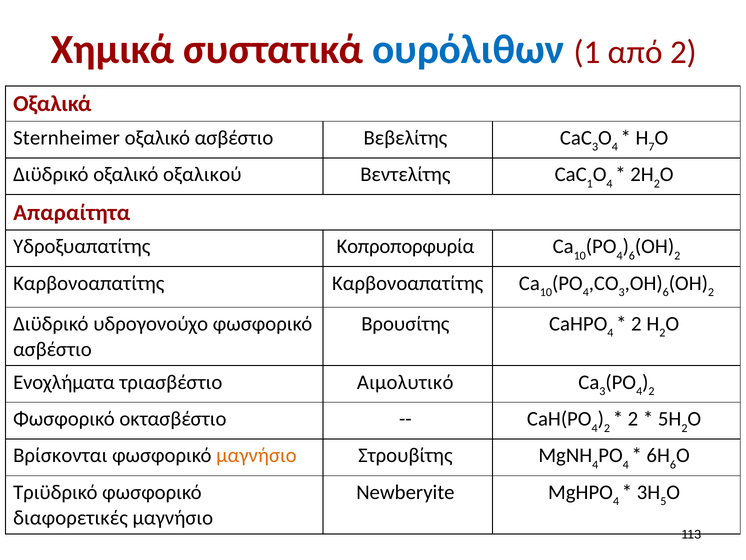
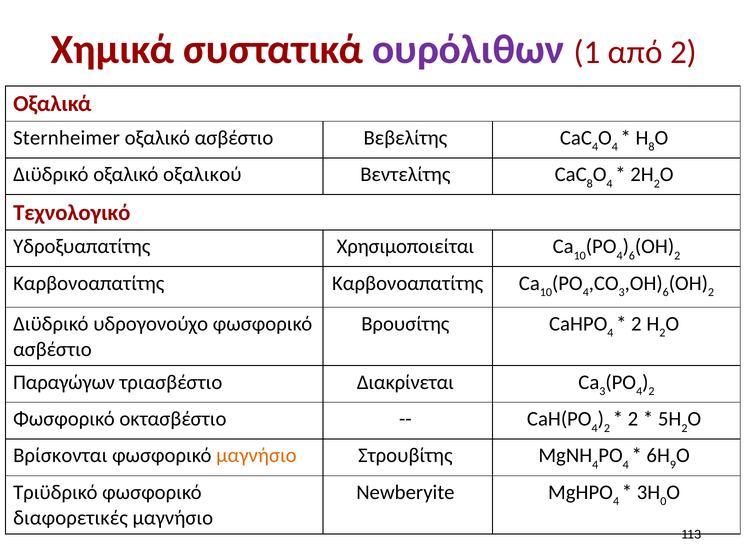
ουρόλιθων colour: blue -> purple (468, 49)
3: 3 -> 4 (595, 147)
7: 7 -> 8 (652, 147)
1: 1 -> 8 (590, 184)
Απαραίτητα: Απαραίτητα -> Τεχνολογικό (72, 212)
Κοπροπορφυρία: Κοπροπορφυρία -> Χρησιμοποιείται (405, 246)
Ενοχλήματα: Ενοχλήματα -> Παραγώγων (64, 382)
Αιμολυτικό: Αιμολυτικό -> Διακρίνεται (405, 382)
6: 6 -> 9 (673, 464)
5: 5 -> 0 (663, 501)
